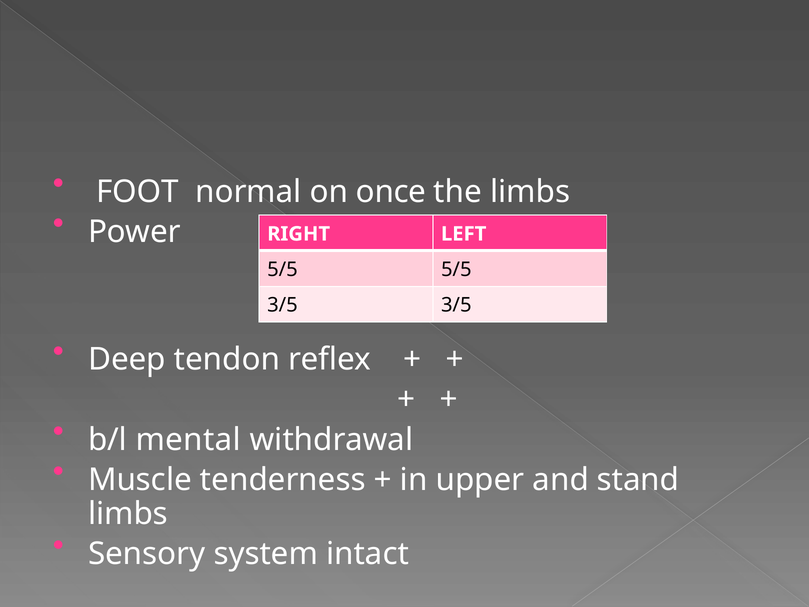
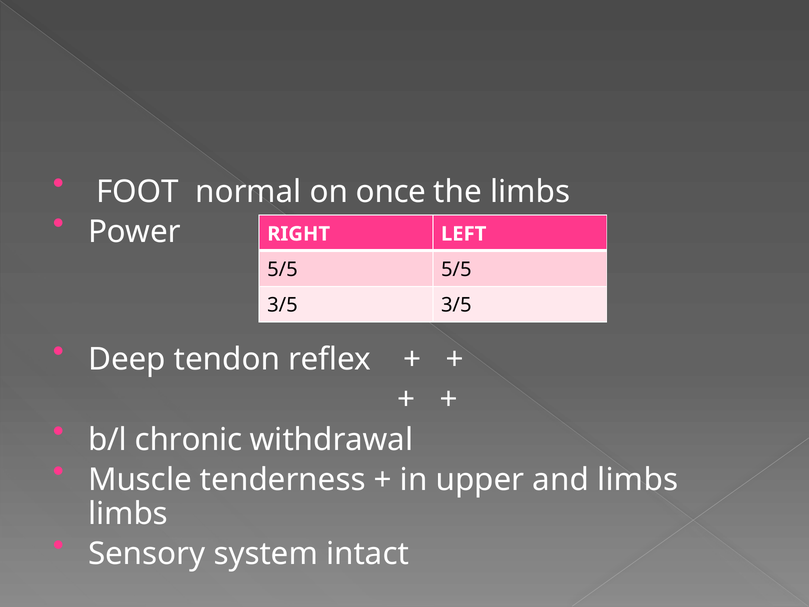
mental: mental -> chronic (189, 439)
and stand: stand -> limbs (638, 479)
